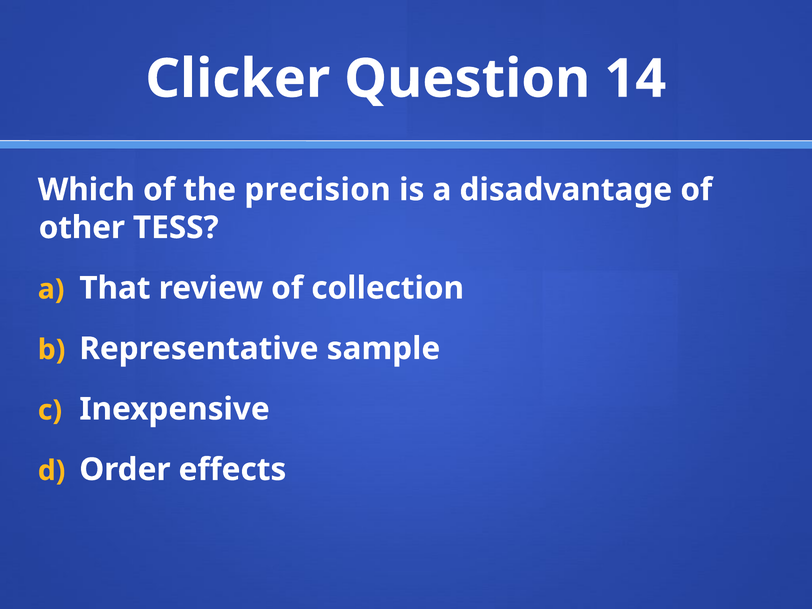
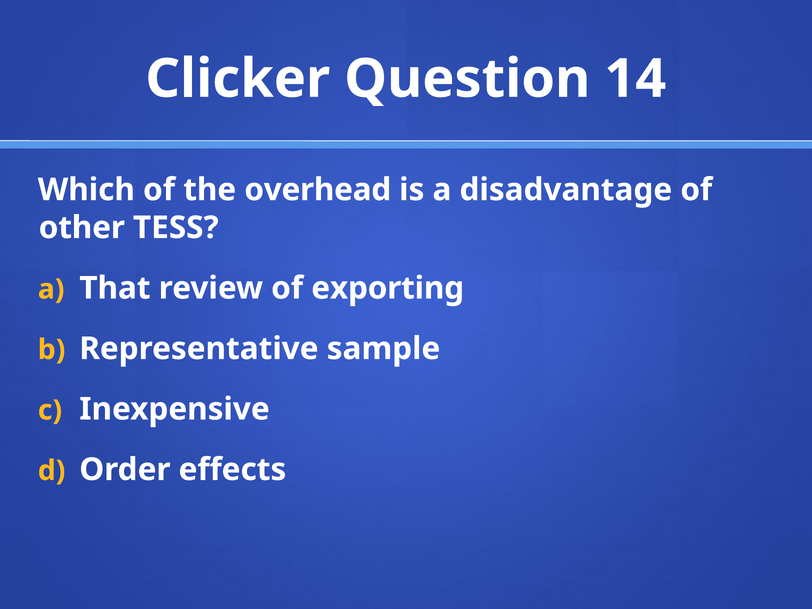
precision: precision -> overhead (318, 190)
collection: collection -> exporting (388, 288)
